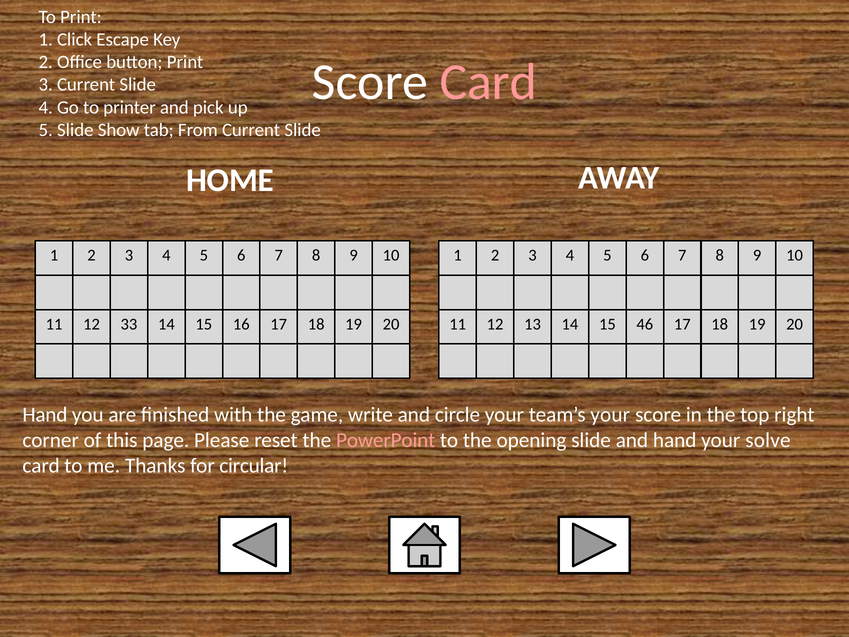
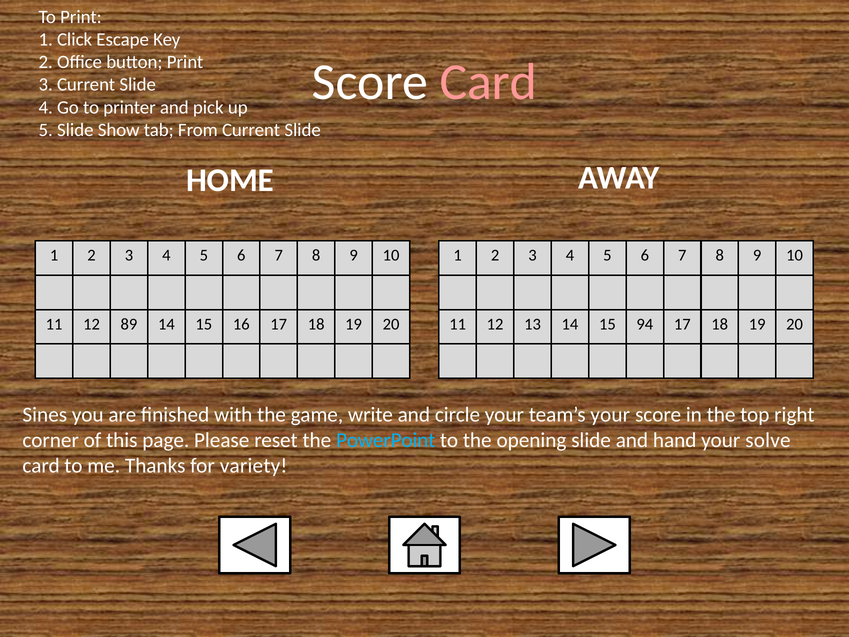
33: 33 -> 89 (129, 324)
46: 46 -> 94 (645, 324)
Hand: Hand -> Sines (45, 415)
PowerPoint colour: pink -> light blue (386, 440)
circular: circular -> variety (254, 465)
